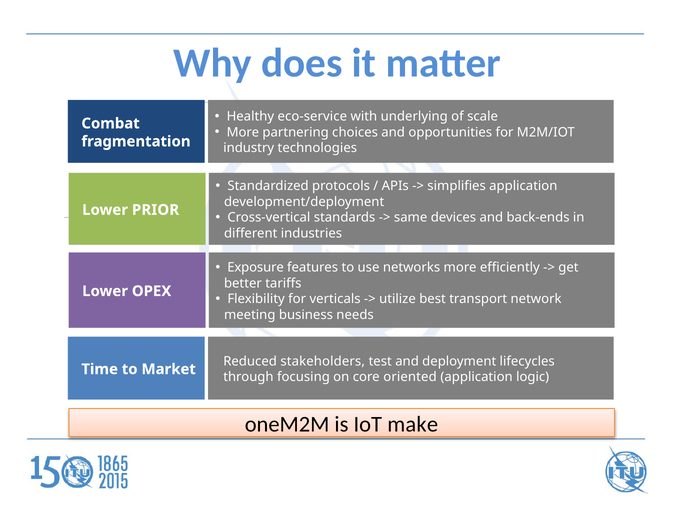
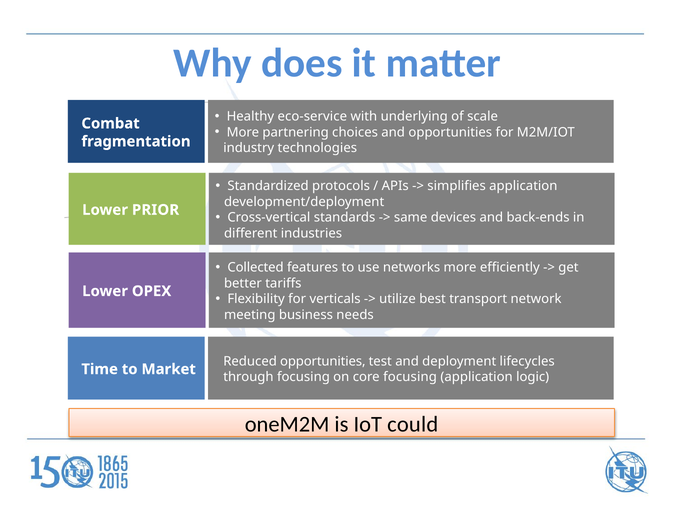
Exposure: Exposure -> Collected (256, 268)
Reduced stakeholders: stakeholders -> opportunities (323, 361)
core oriented: oriented -> focusing (410, 377)
make: make -> could (413, 424)
